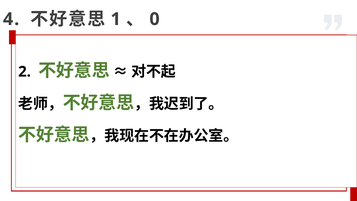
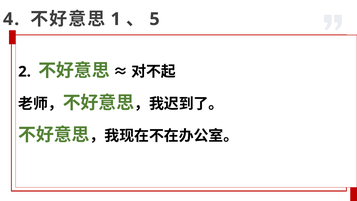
0: 0 -> 5 (155, 19)
